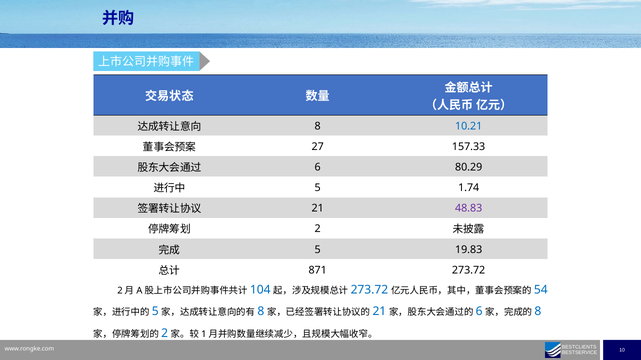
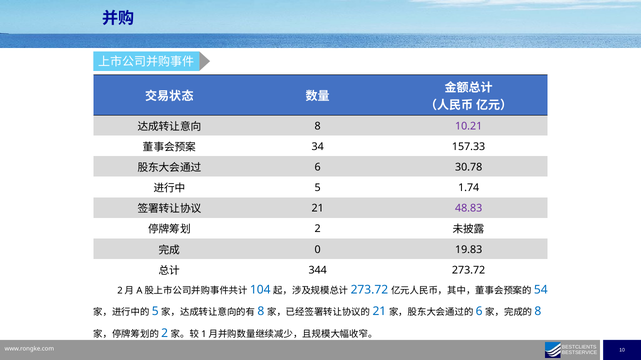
10.21 colour: blue -> purple (469, 126)
27: 27 -> 34 (318, 147)
80.29: 80.29 -> 30.78 (469, 168)
5: 5 -> 0 (318, 250)
871: 871 -> 344 (318, 270)
